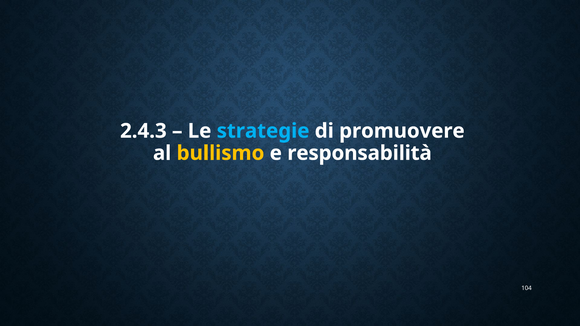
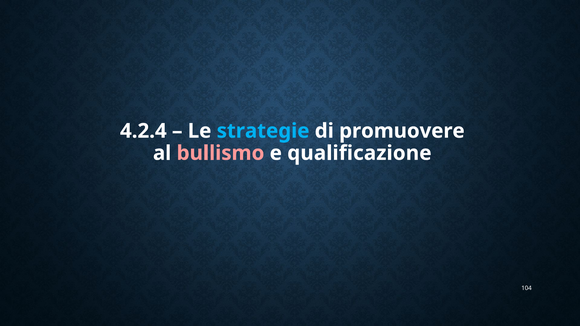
2.4.3: 2.4.3 -> 4.2.4 (143, 131)
bullismo colour: yellow -> pink (221, 153)
responsabilità: responsabilità -> qualificazione (359, 153)
